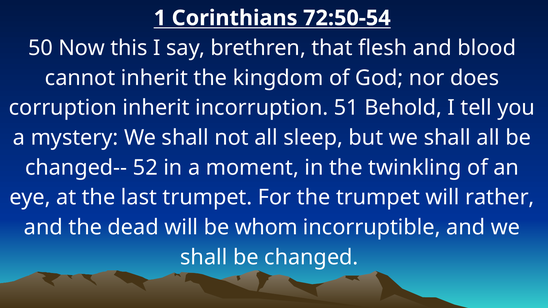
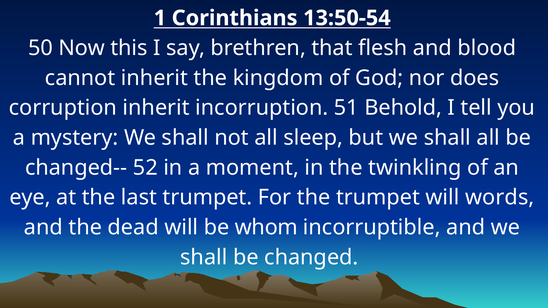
72:50-54: 72:50-54 -> 13:50-54 (347, 18)
rather: rather -> words (500, 198)
